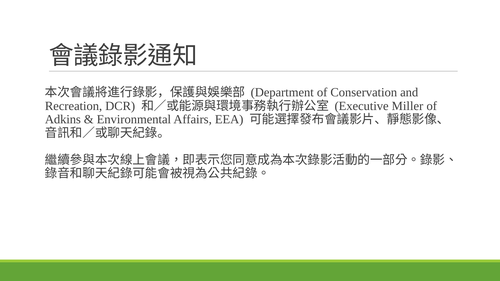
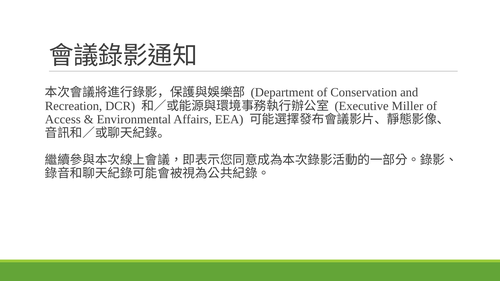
Adkins: Adkins -> Access (63, 120)
